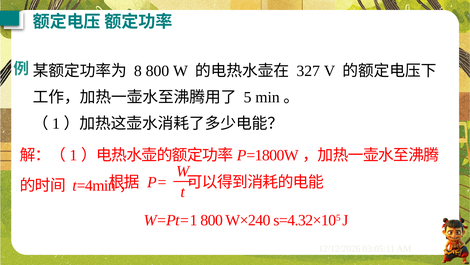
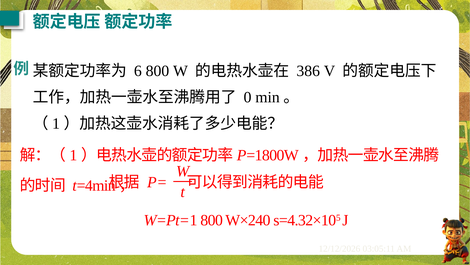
8: 8 -> 6 (138, 71)
327: 327 -> 386 (308, 71)
5: 5 -> 0 (248, 97)
